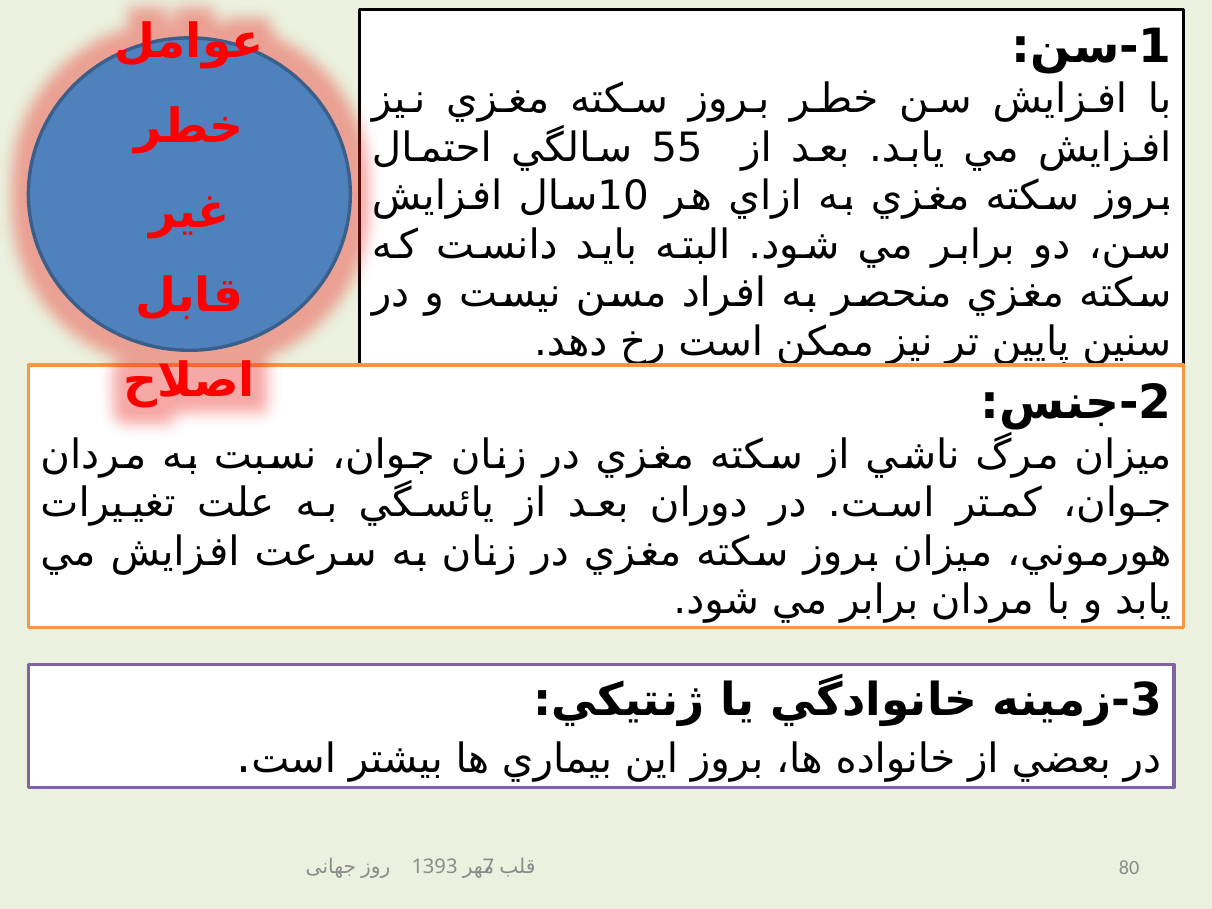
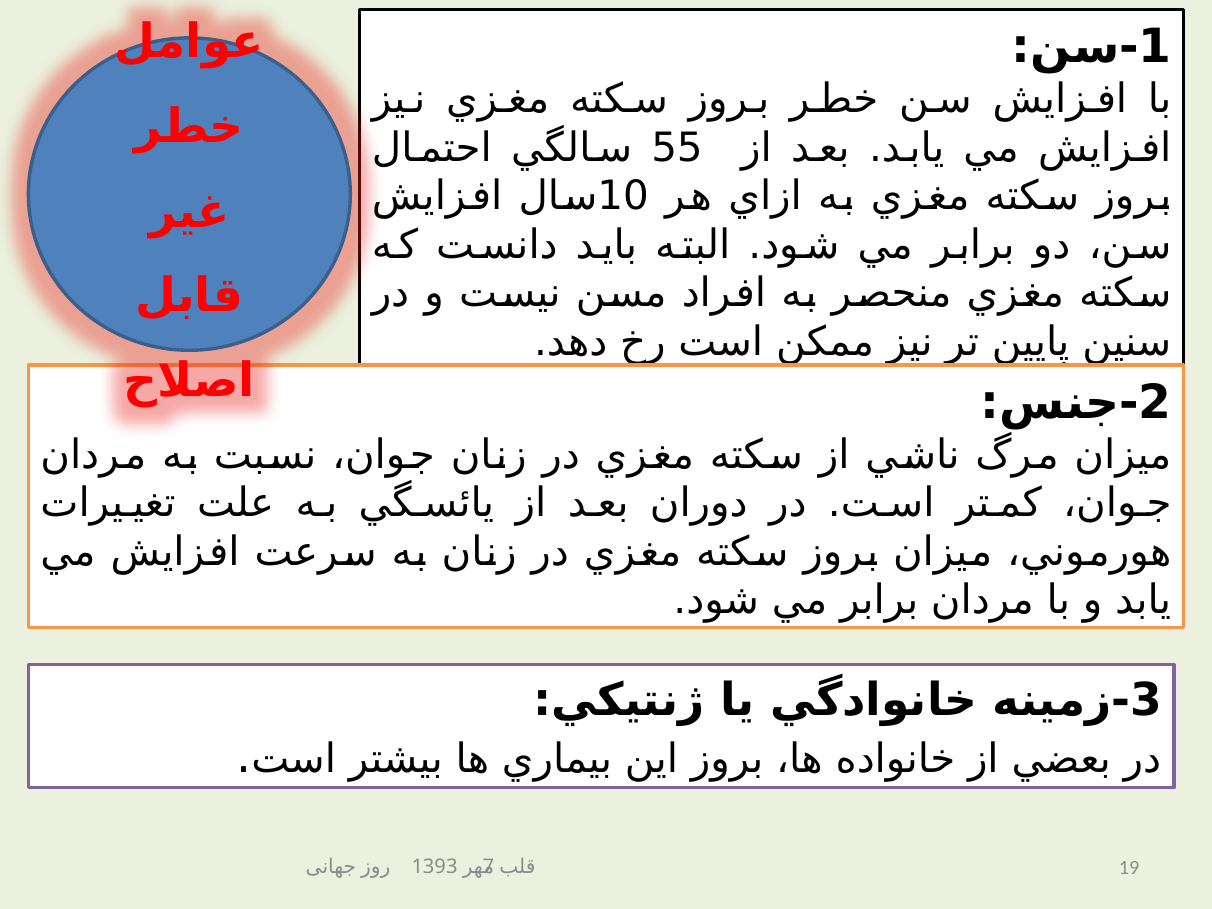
80: 80 -> 19 (1129, 868)
